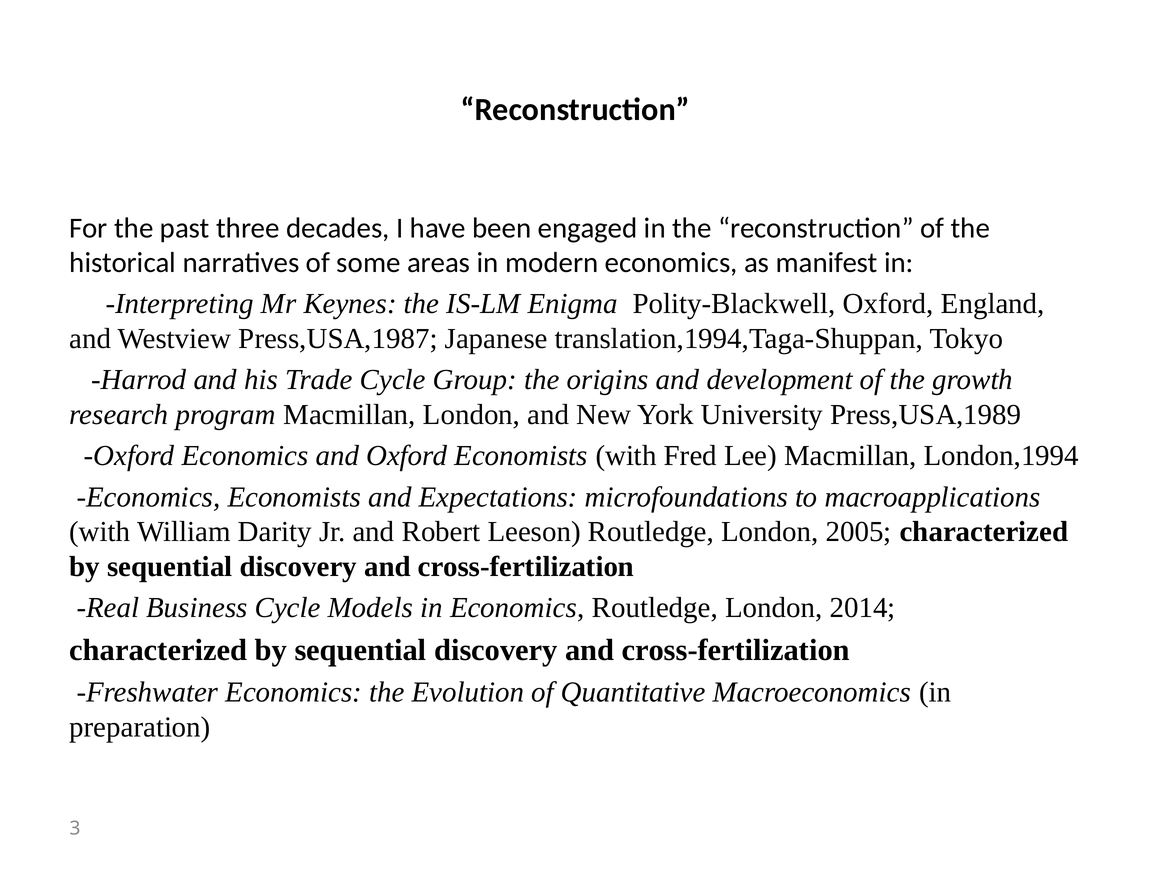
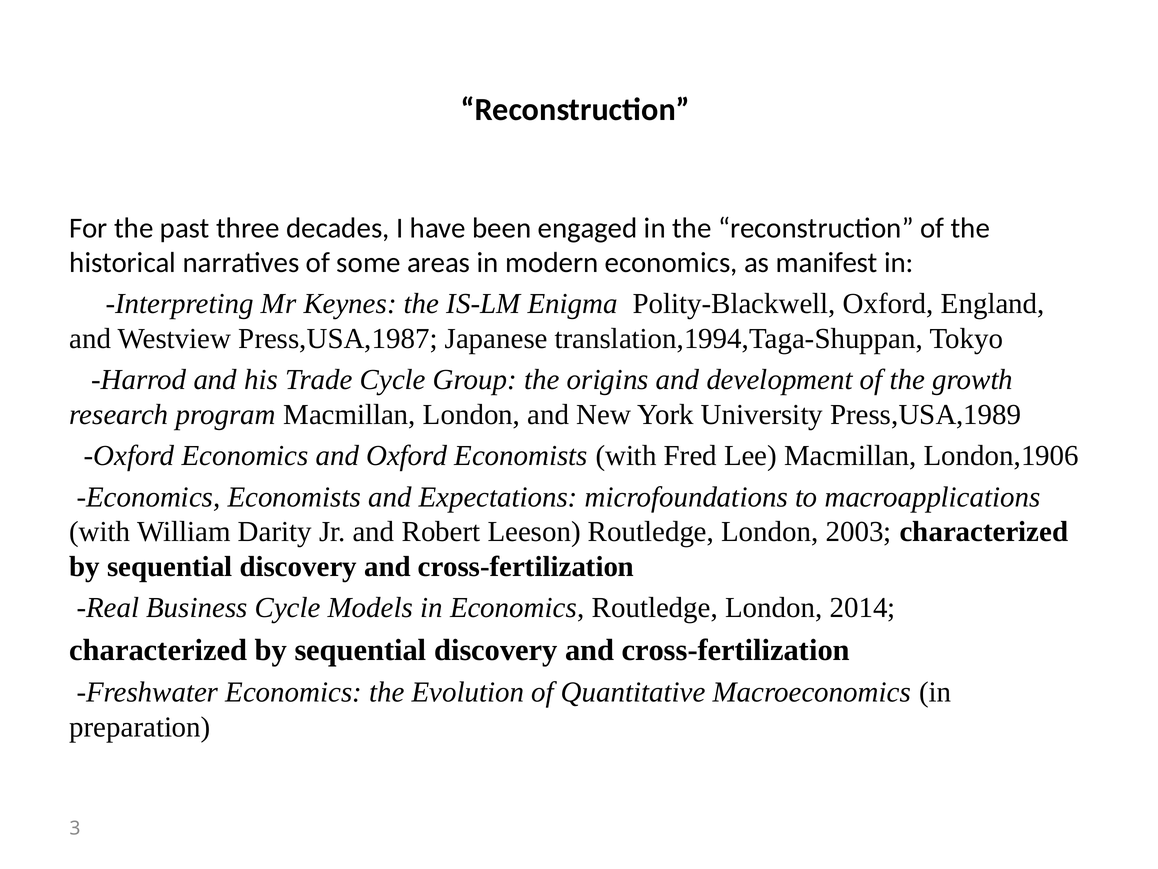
London,1994: London,1994 -> London,1906 (1001, 456)
2005: 2005 -> 2003 (859, 531)
